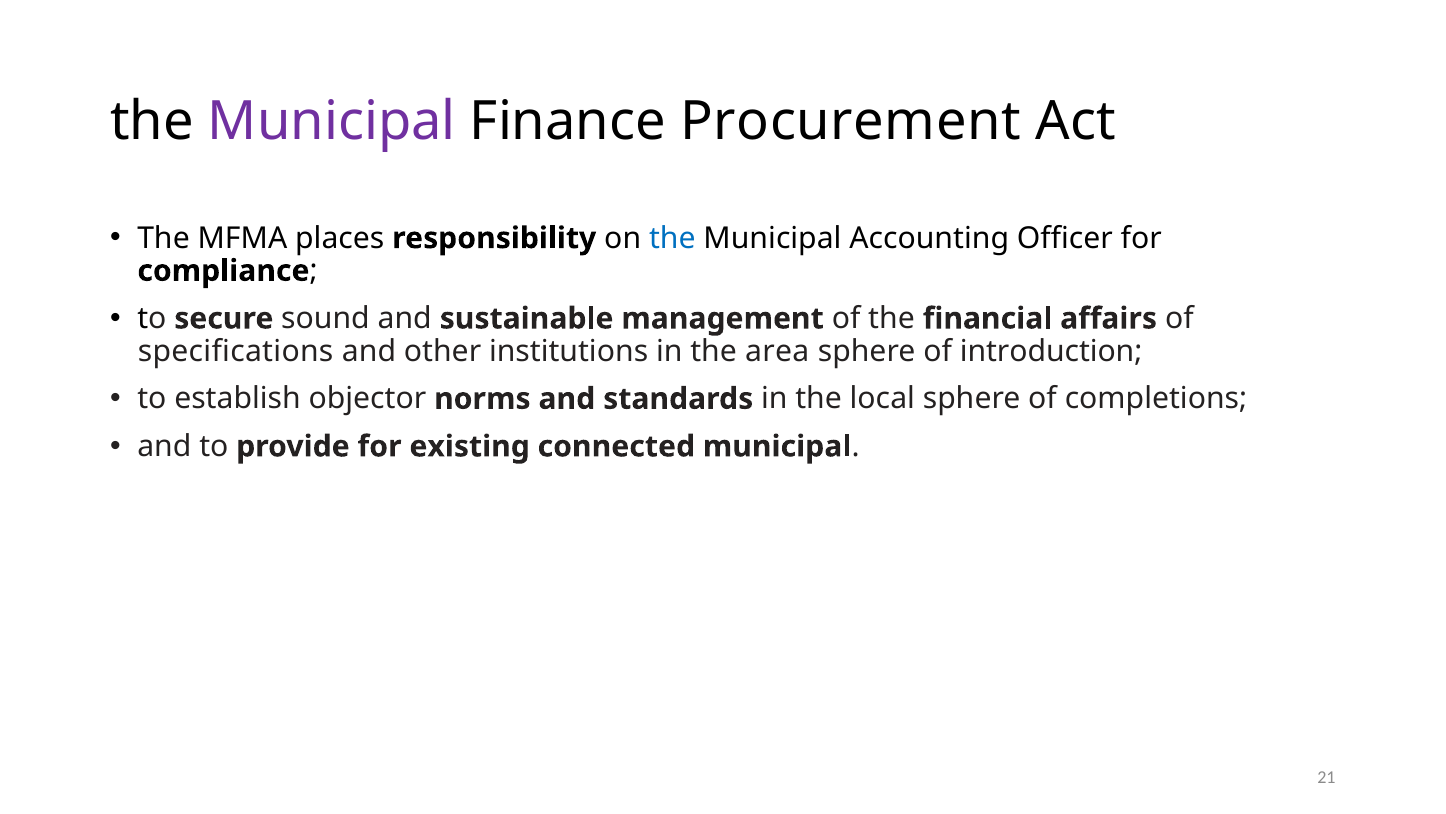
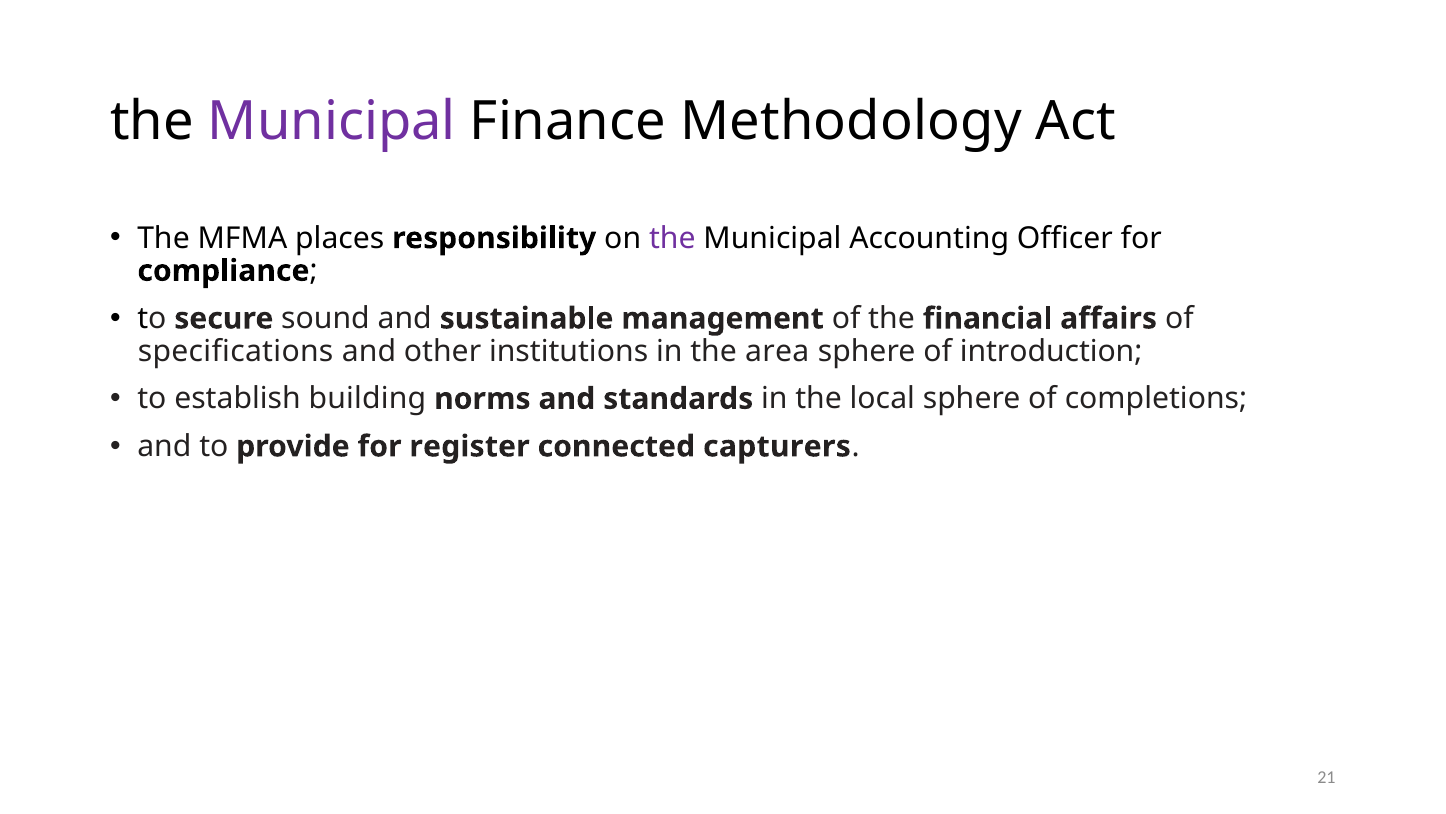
Procurement: Procurement -> Methodology (851, 122)
the colour: blue -> purple (672, 238)
objector: objector -> building (367, 399)
existing: existing -> register (470, 446)
connected municipal: municipal -> capturers (777, 446)
